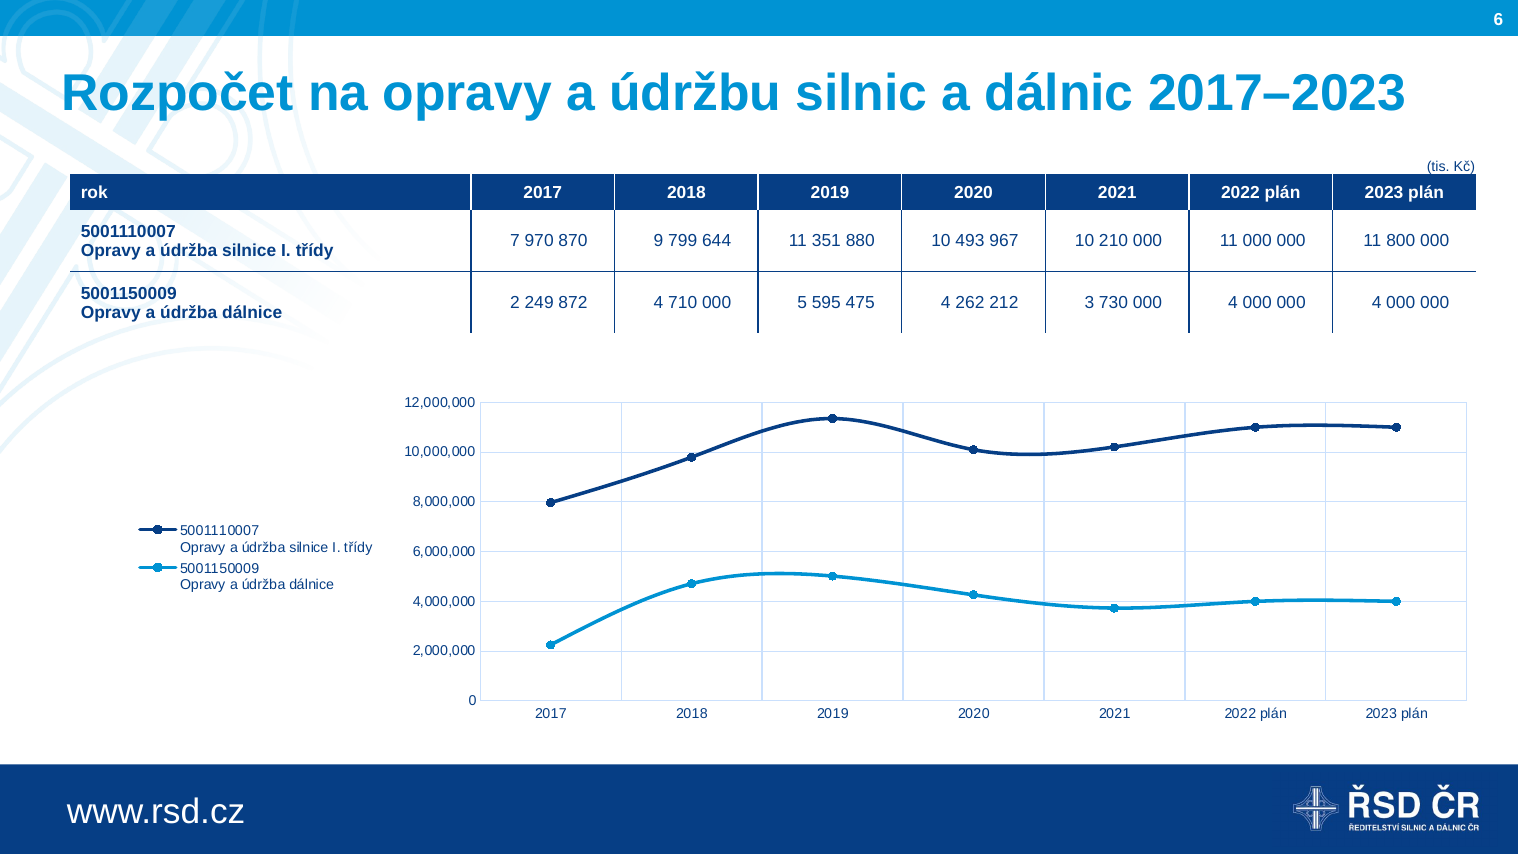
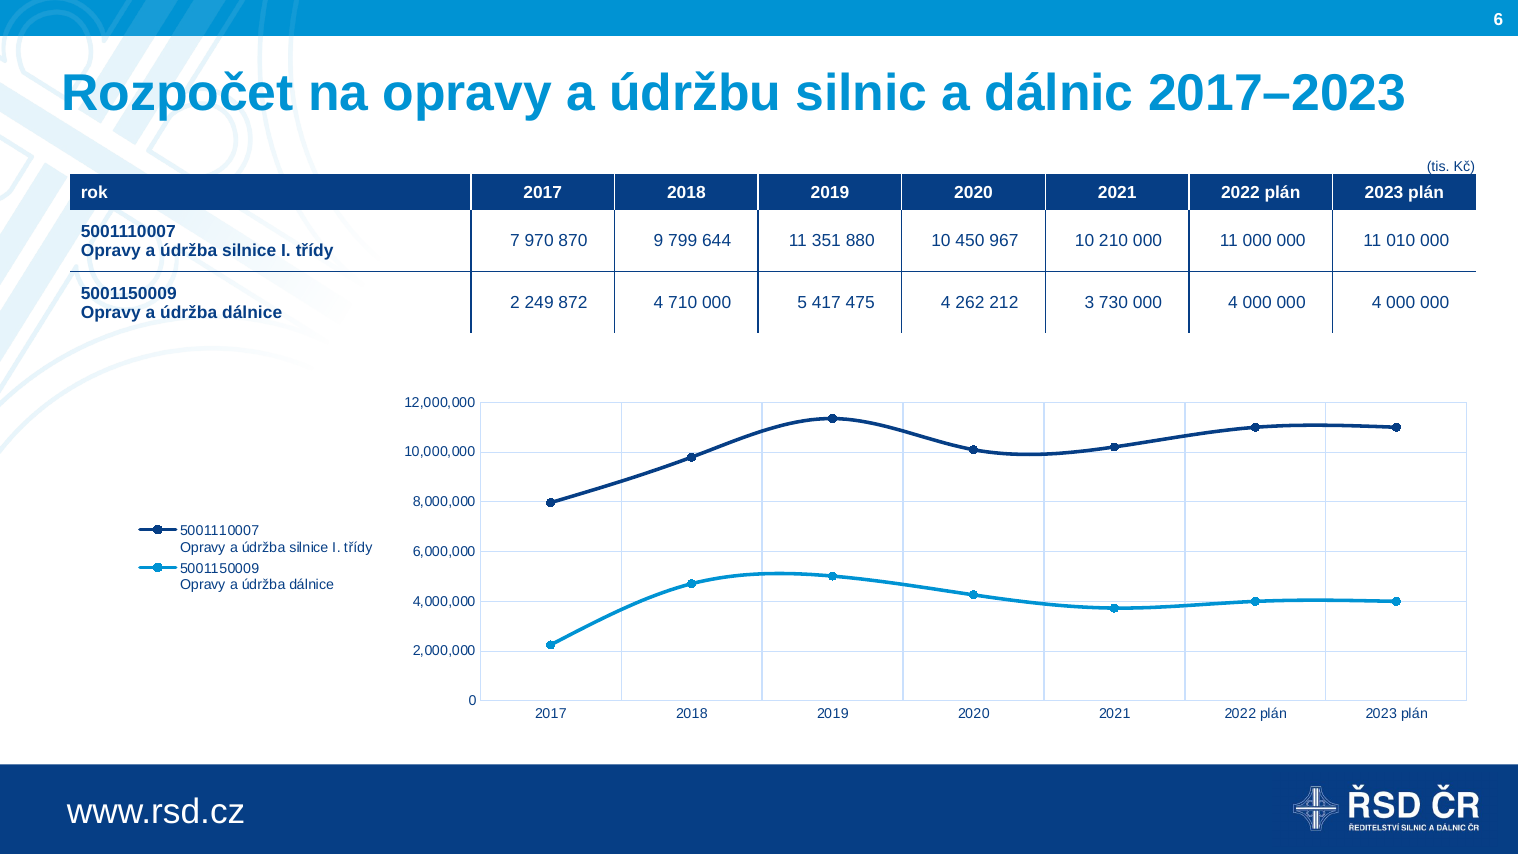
493: 493 -> 450 (970, 241)
800: 800 -> 010 (1401, 241)
595: 595 -> 417 (826, 302)
